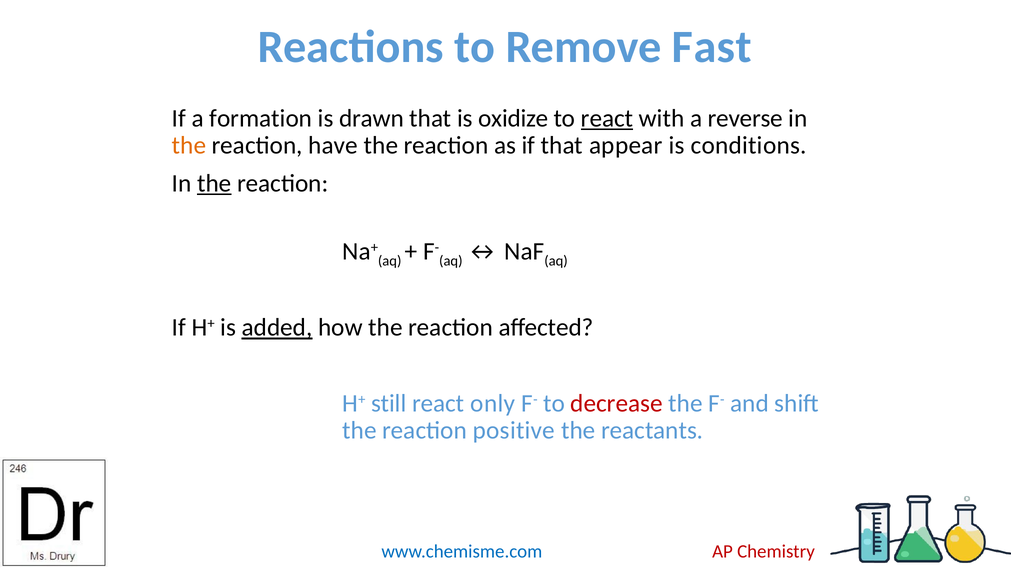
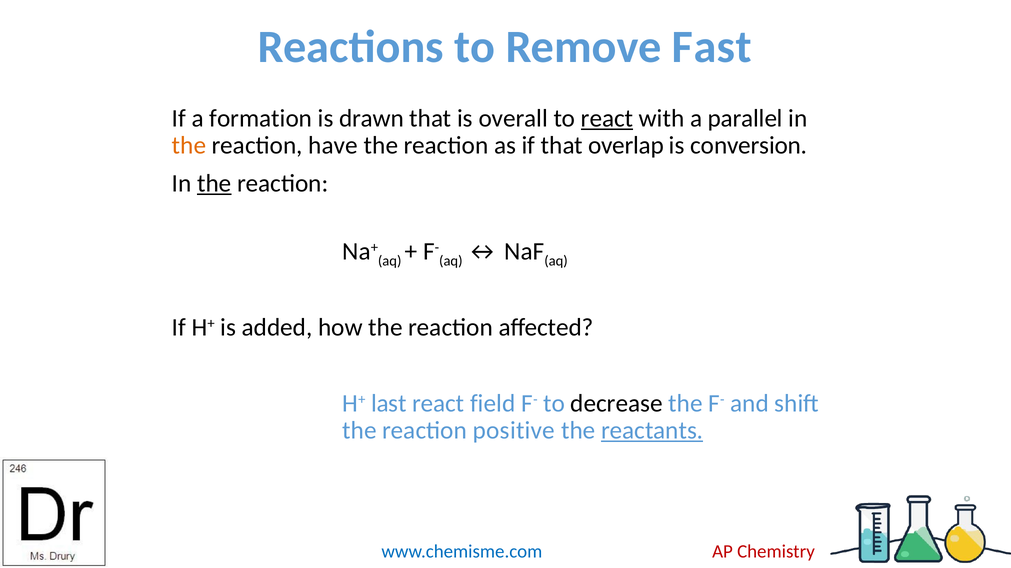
oxidize: oxidize -> overall (513, 118)
reverse: reverse -> parallel (745, 118)
appear: appear -> overlap (626, 146)
conditions: conditions -> conversion (749, 146)
added underline: present -> none (277, 328)
still: still -> last (389, 404)
only: only -> field (493, 404)
decrease colour: red -> black (617, 404)
reactants underline: none -> present (652, 431)
